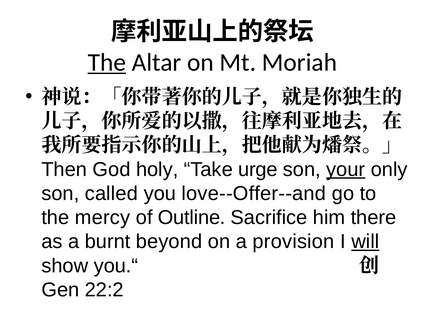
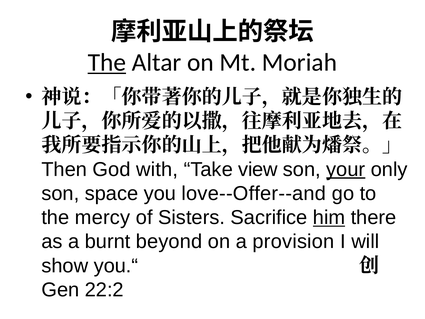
holy: holy -> with (157, 169)
urge: urge -> view (258, 169)
called: called -> space (112, 193)
Outline: Outline -> Sisters (192, 217)
him underline: none -> present (329, 217)
will underline: present -> none (365, 241)
